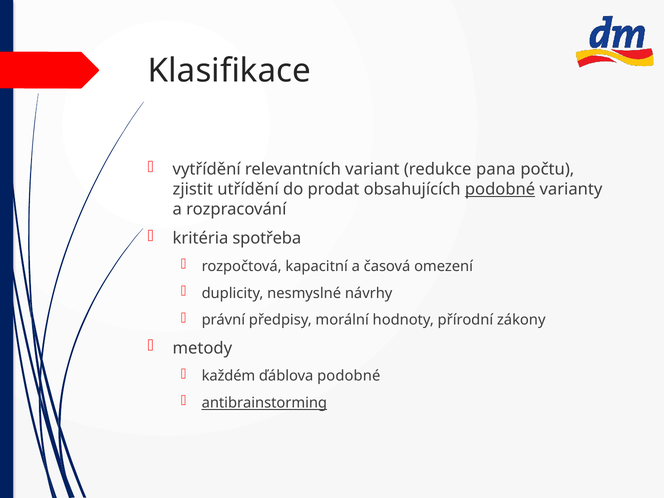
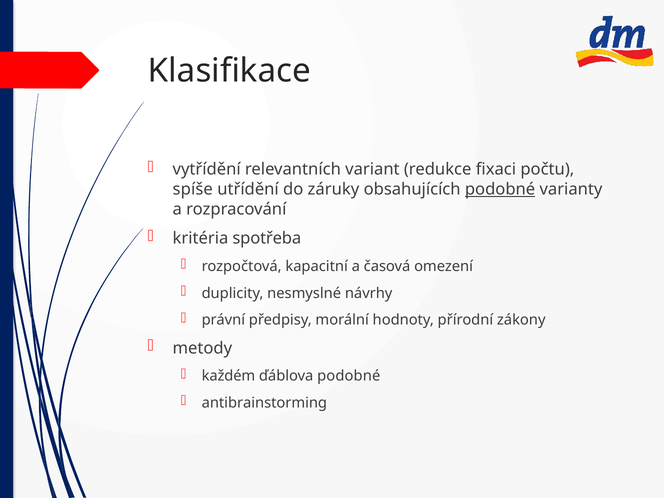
pana: pana -> fixaci (496, 169)
zjistit: zjistit -> spíše (193, 189)
prodat: prodat -> záruky (333, 189)
antibrainstorming underline: present -> none (264, 403)
